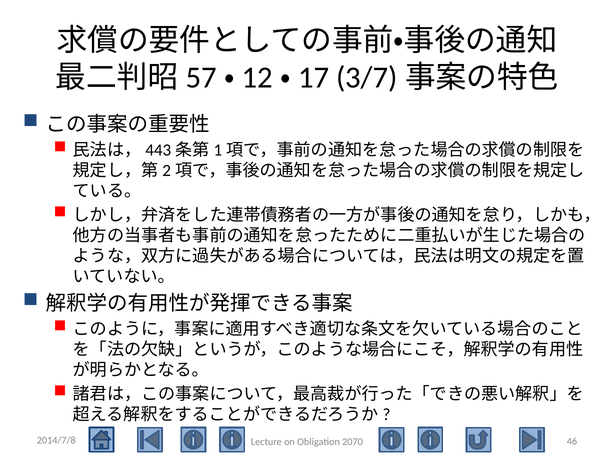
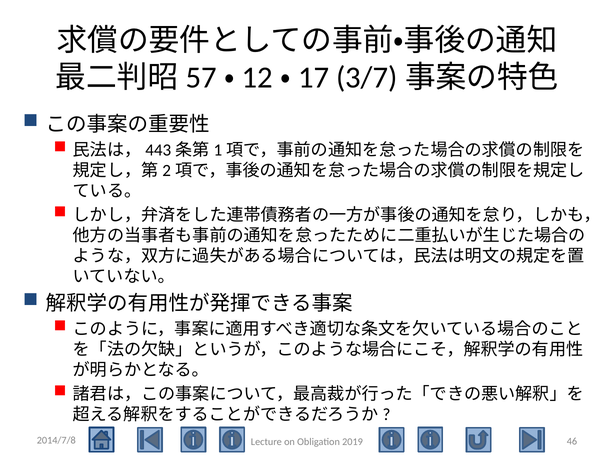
2070: 2070 -> 2019 (353, 441)
